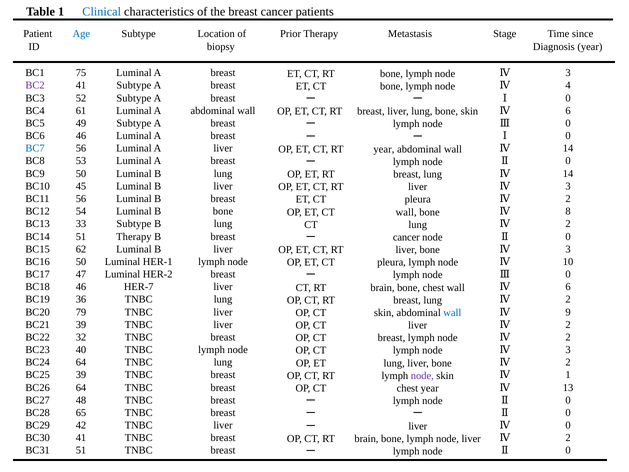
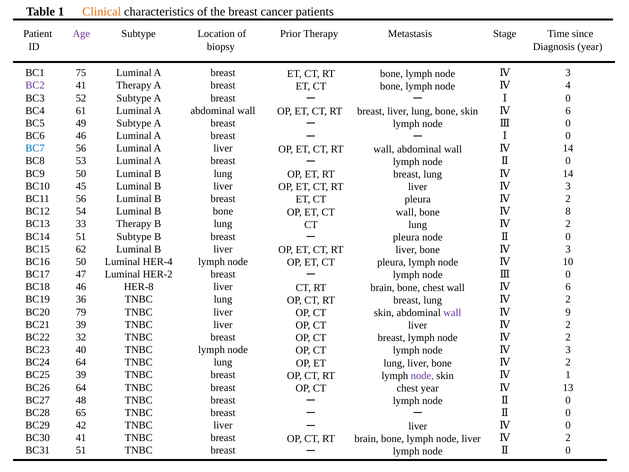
Clinical colour: blue -> orange (102, 12)
Age colour: blue -> purple (81, 34)
Subtype: Subtype -> Therapy (134, 85)
year: year -> wall (384, 149)
Subtype: Subtype -> Therapy (134, 224)
Therapy: Therapy -> Subtype (134, 236)
cancer: cancer -> pleura (406, 237)
HER-1: HER-1 -> HER-4 (158, 262)
HER-7: HER-7 -> HER-8 (139, 287)
wall colour: blue -> purple (452, 313)
